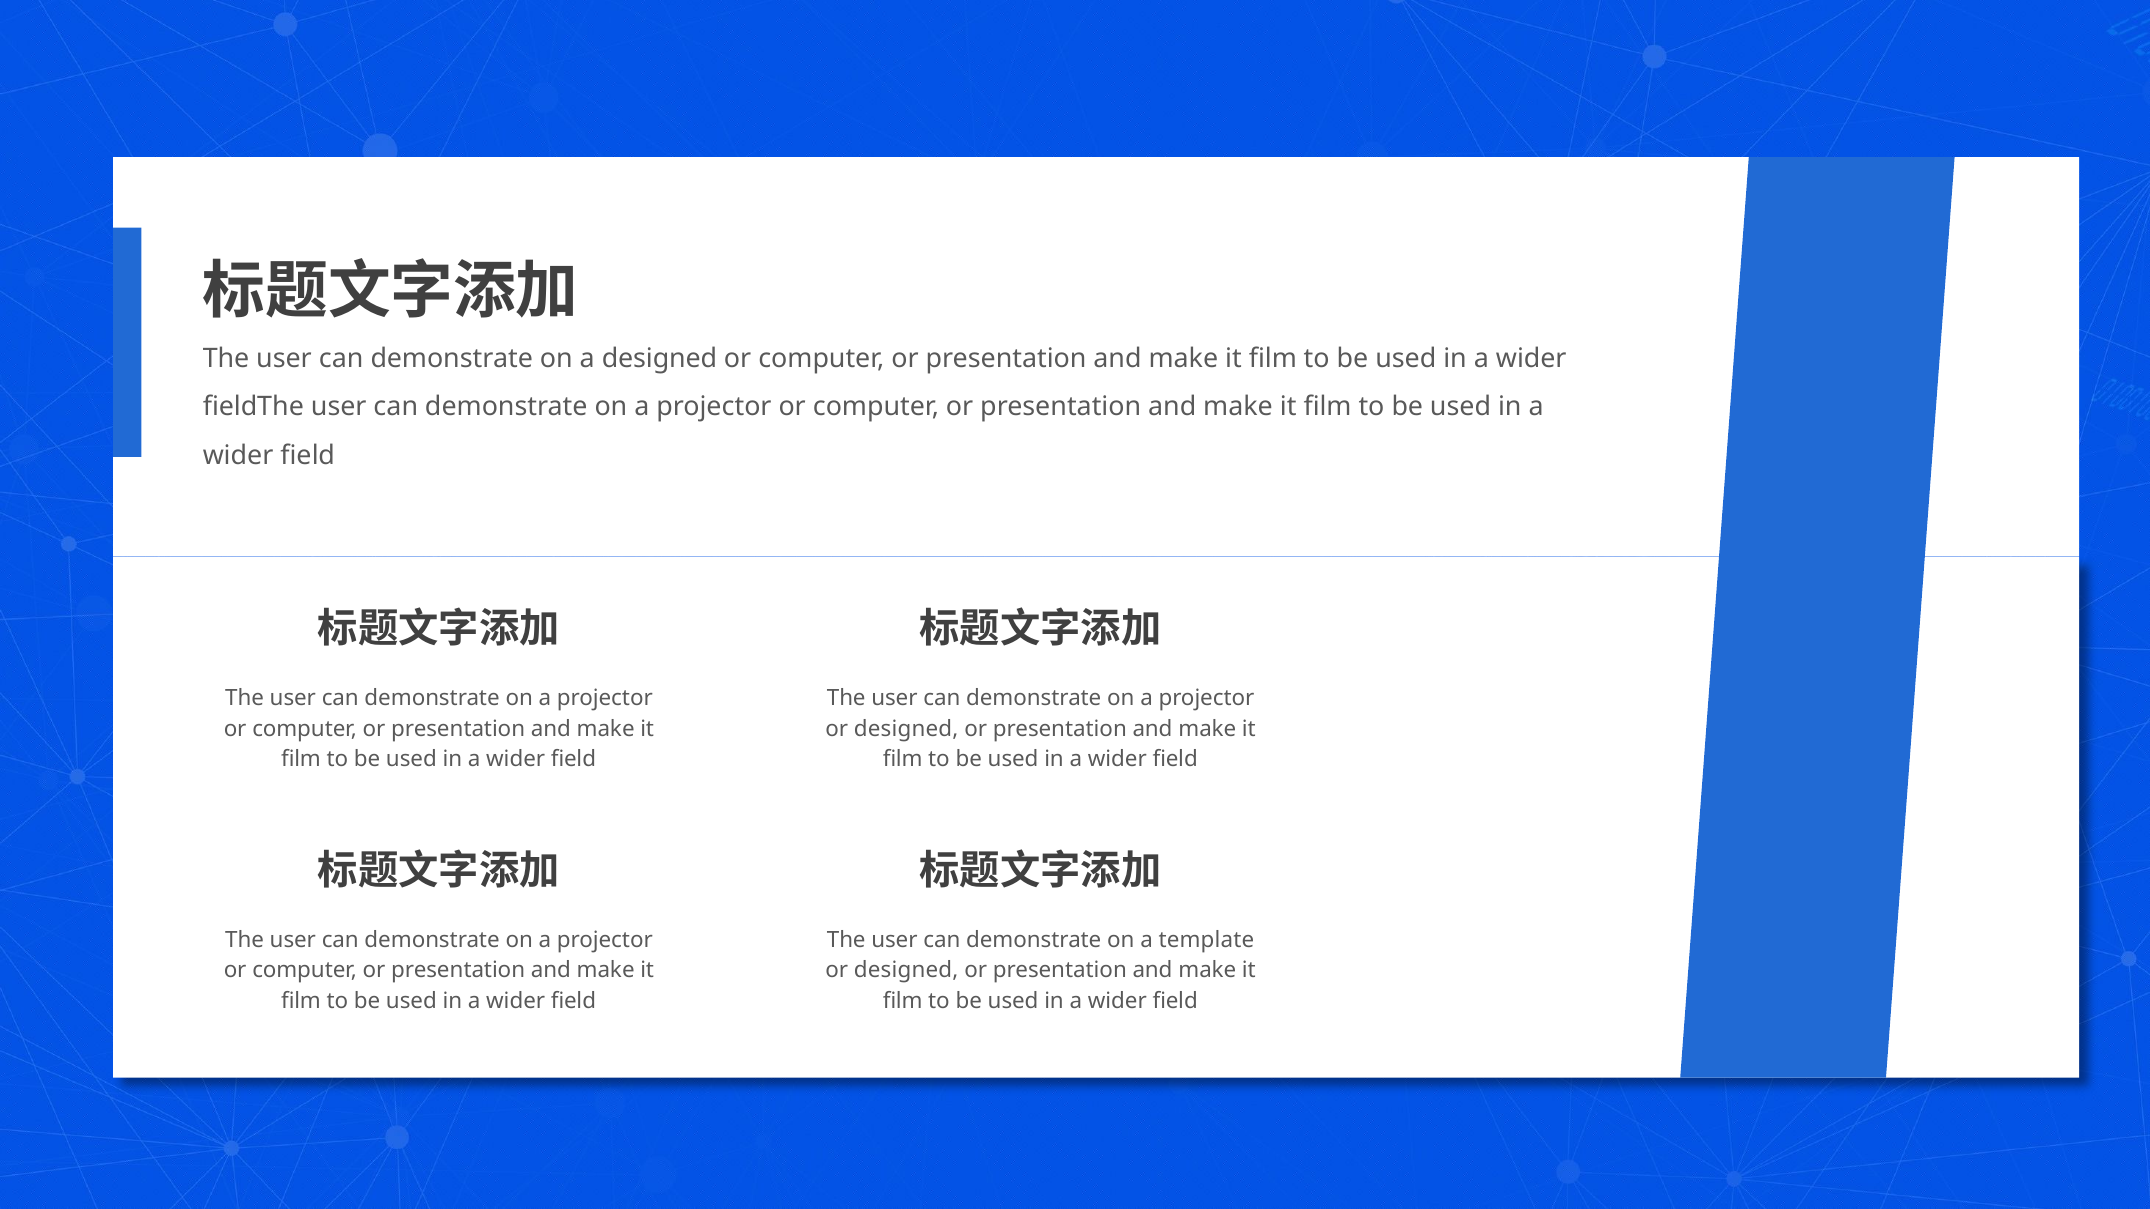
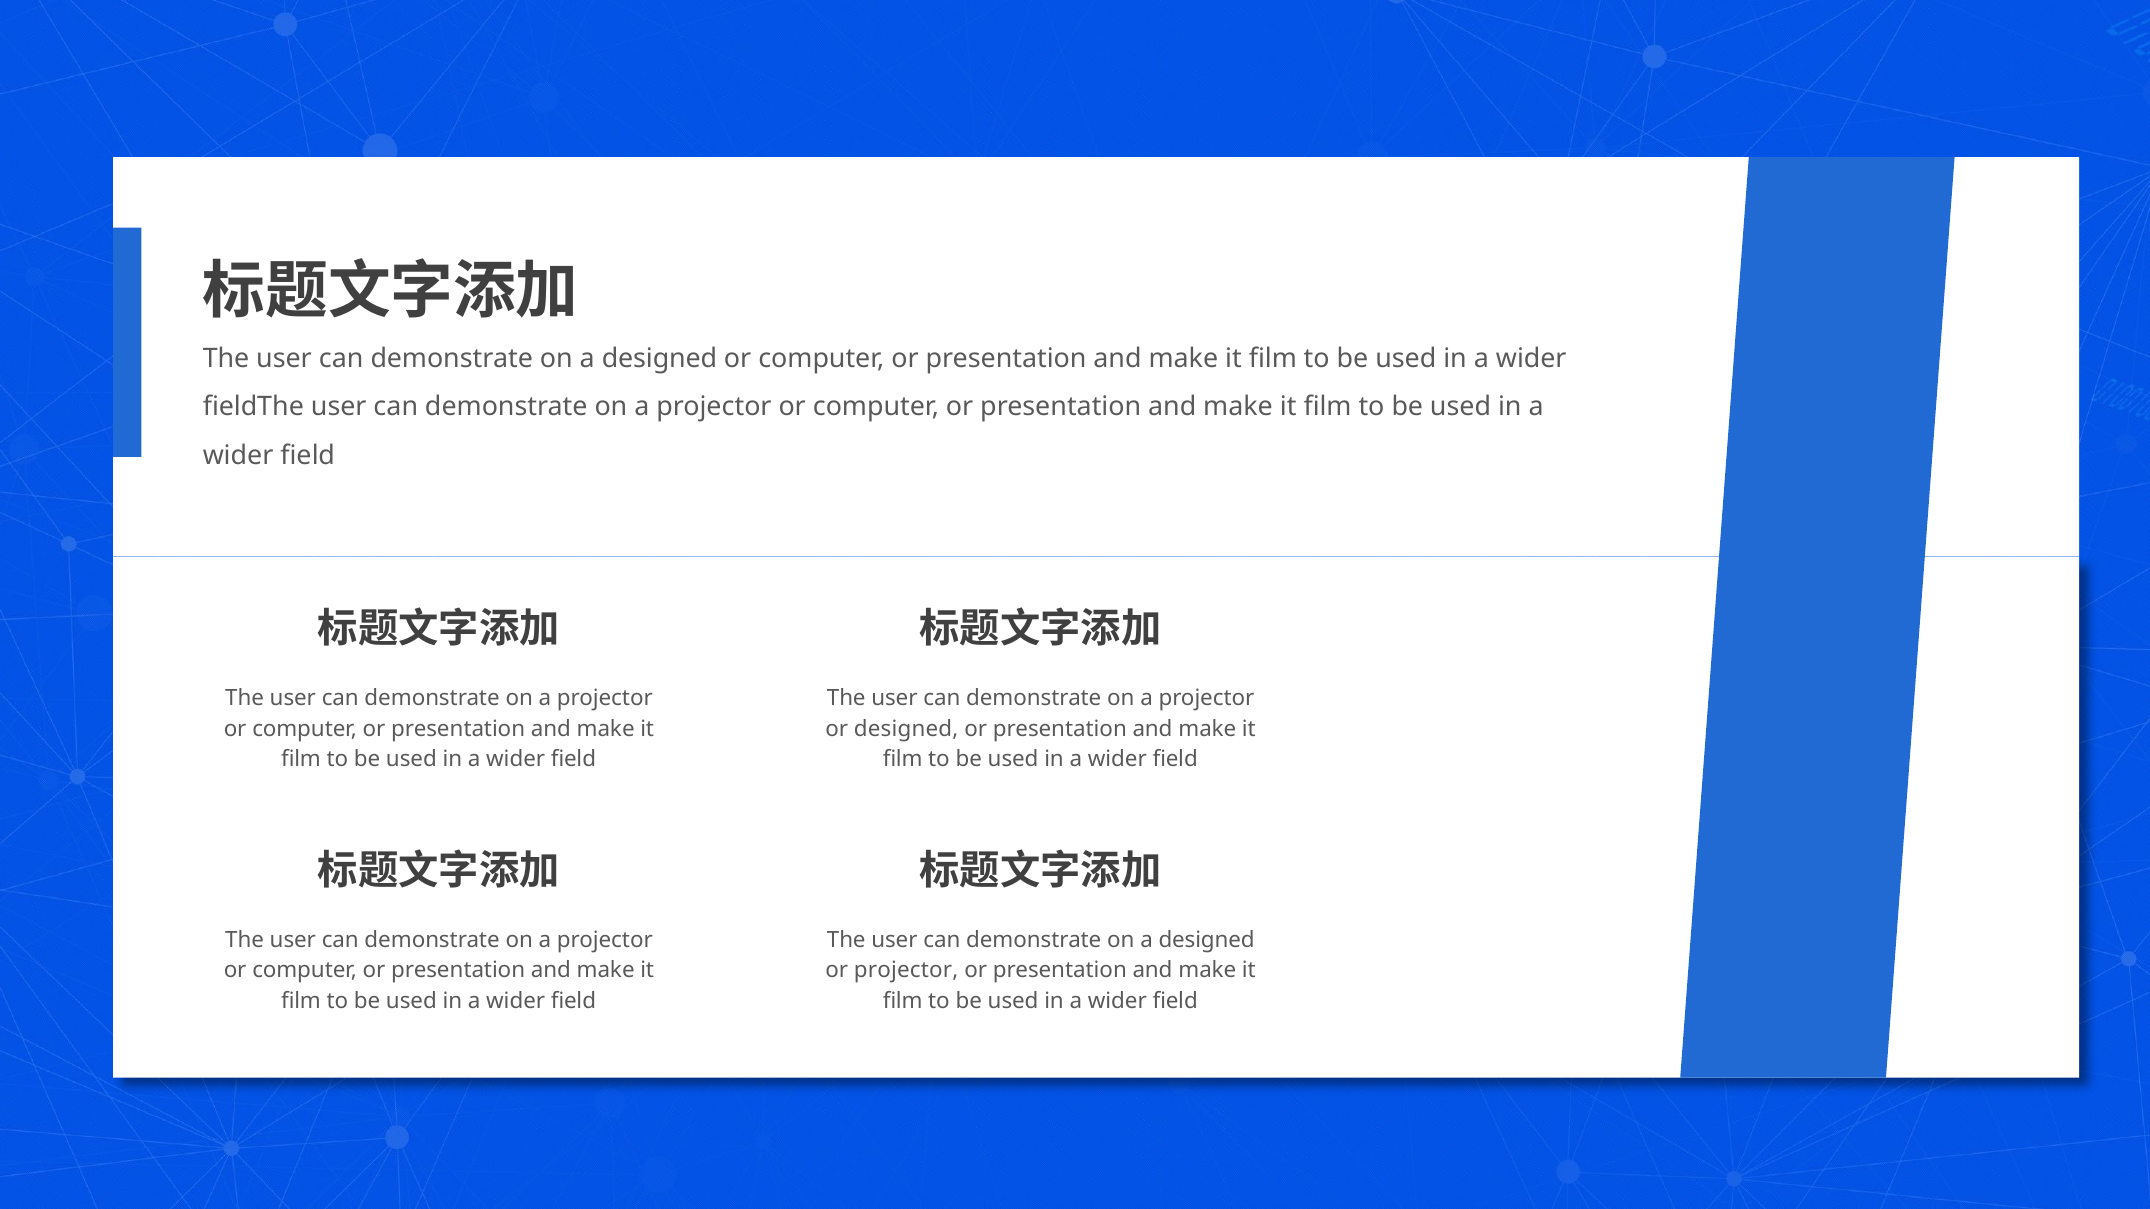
template: template -> designed (1207, 940)
designed: designed -> projector (906, 971)
